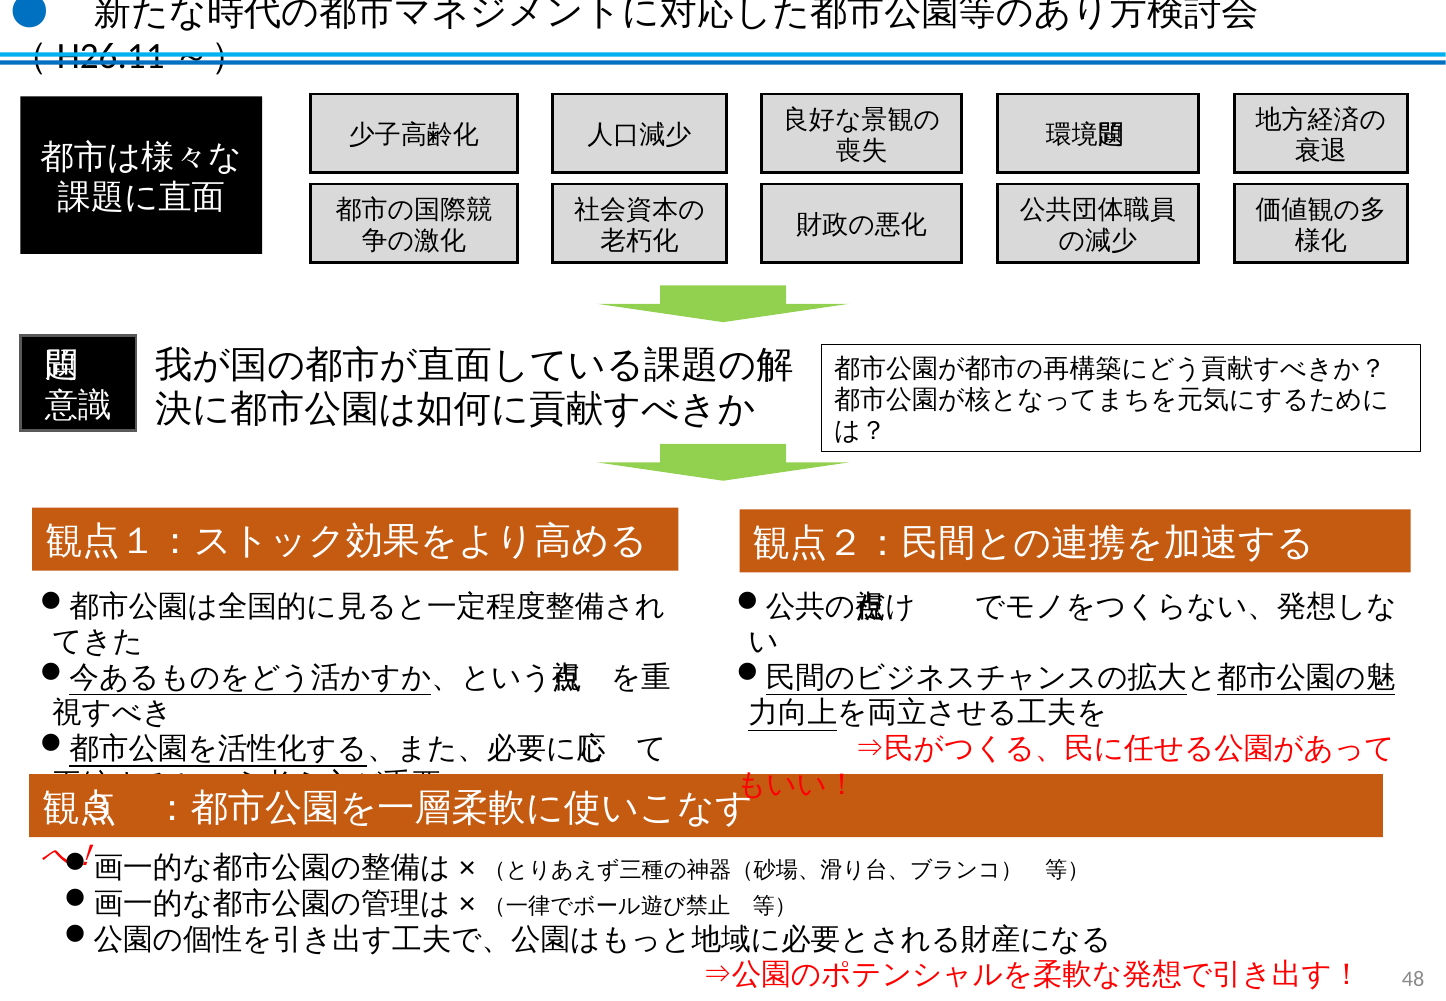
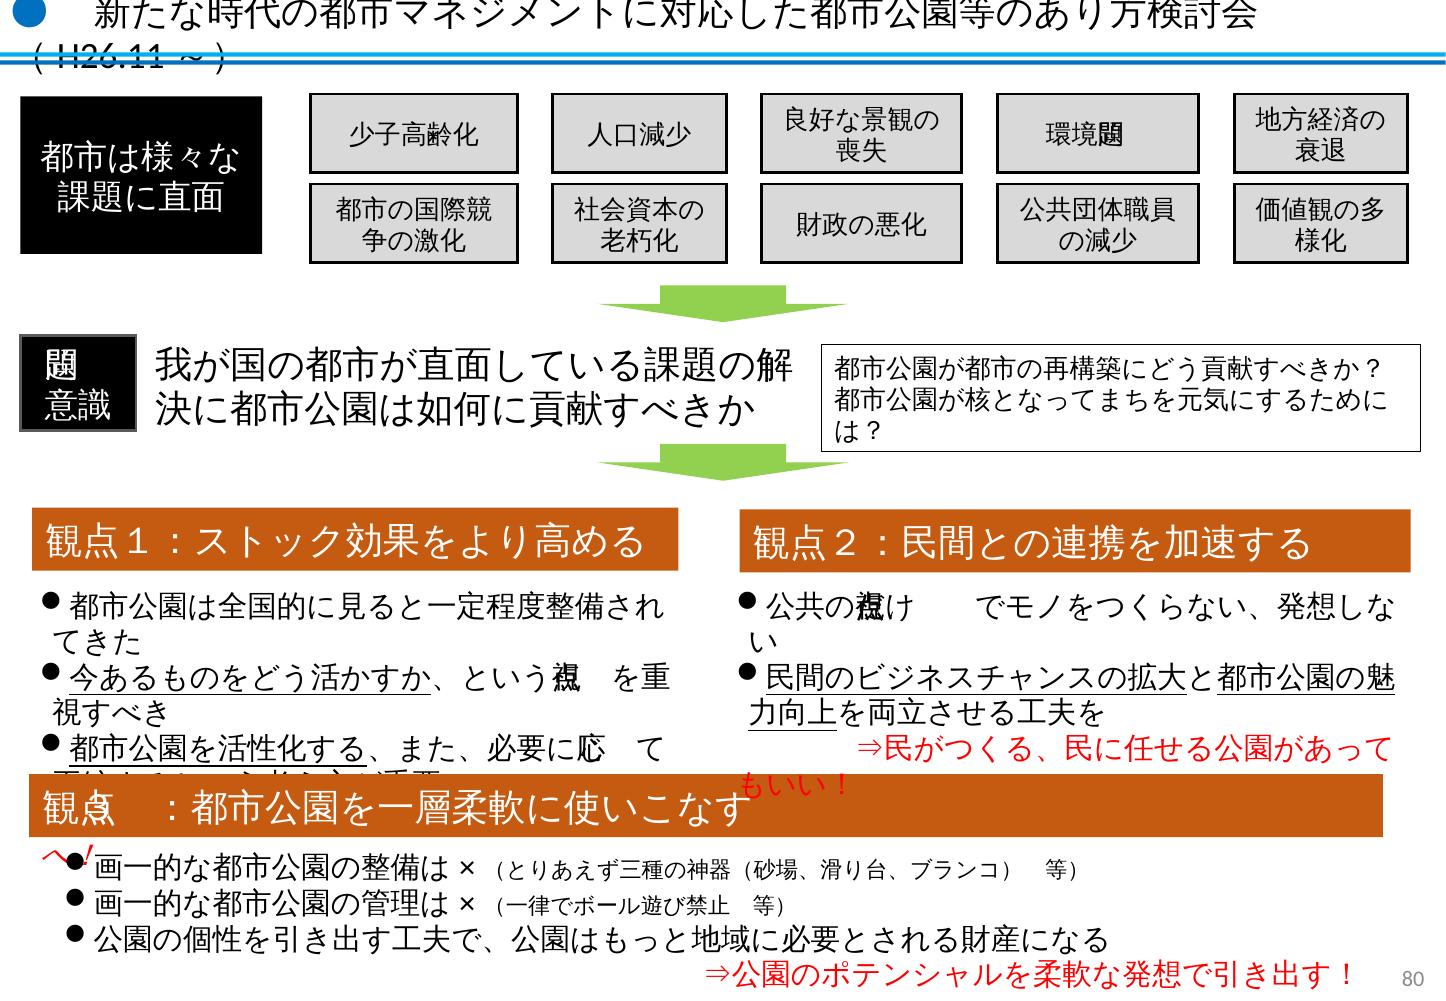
48: 48 -> 80 (1413, 980)
